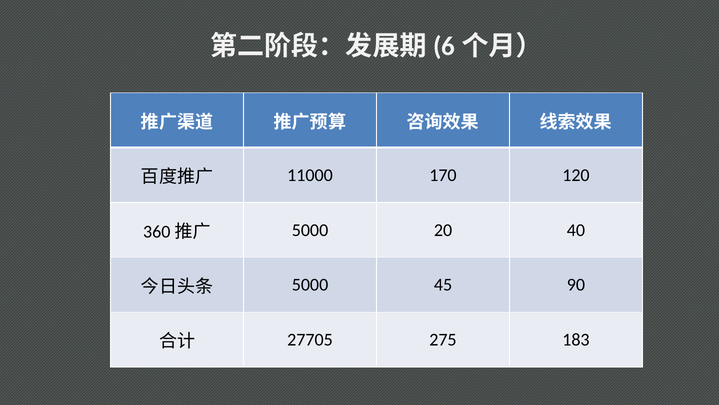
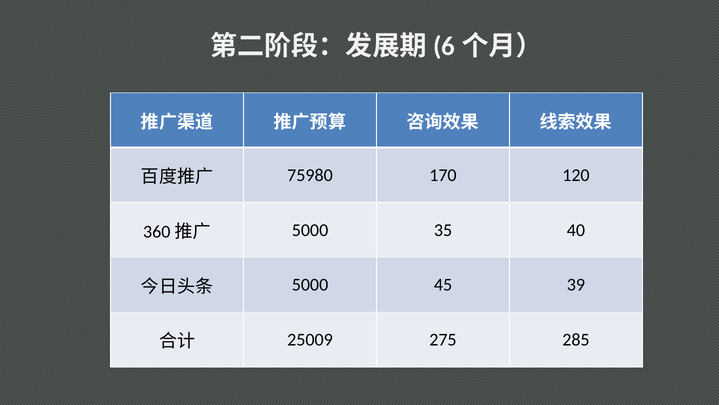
11000: 11000 -> 75980 (310, 175)
20: 20 -> 35 (443, 230)
90: 90 -> 39 (576, 285)
27705: 27705 -> 25009 (310, 340)
183: 183 -> 285 (576, 340)
